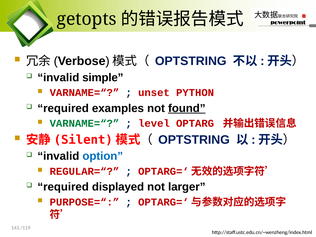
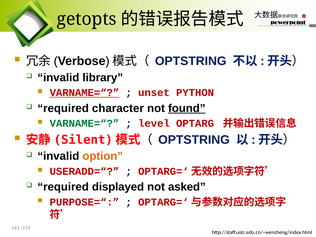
simple: simple -> library (103, 78)
VARNAME=“ underline: none -> present (84, 93)
examples: examples -> character (118, 108)
option colour: blue -> orange (103, 156)
REGULAR=“: REGULAR=“ -> USERADD=“ (84, 171)
larger: larger -> asked (187, 187)
